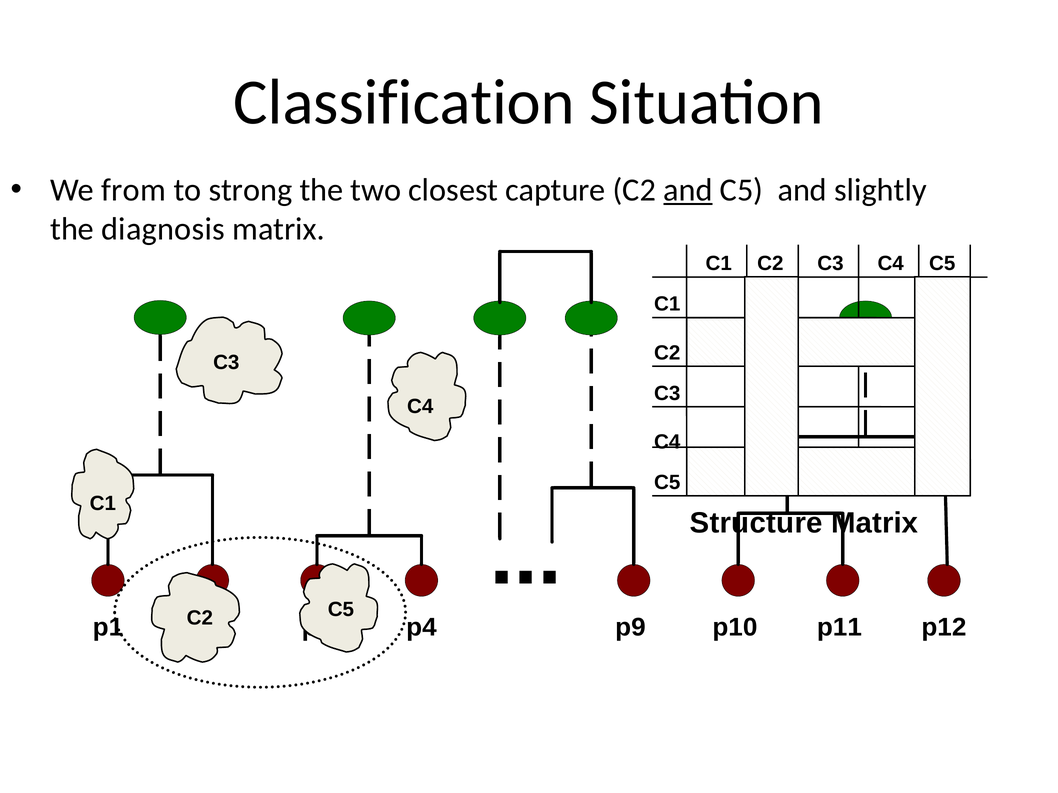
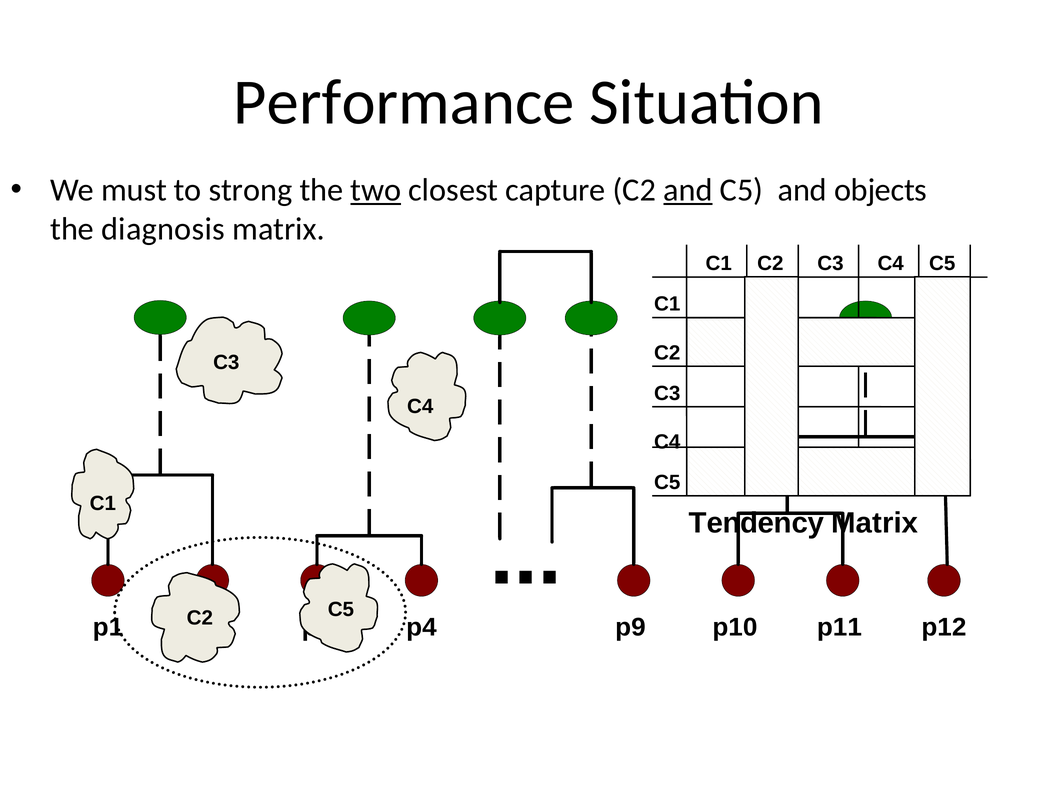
Classification: Classification -> Performance (404, 102)
from: from -> must (134, 190)
two underline: none -> present (376, 190)
slightly: slightly -> objects (881, 190)
Structure: Structure -> Tendency (756, 524)
